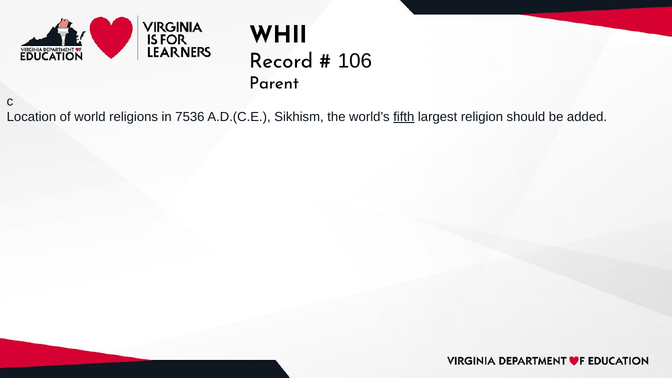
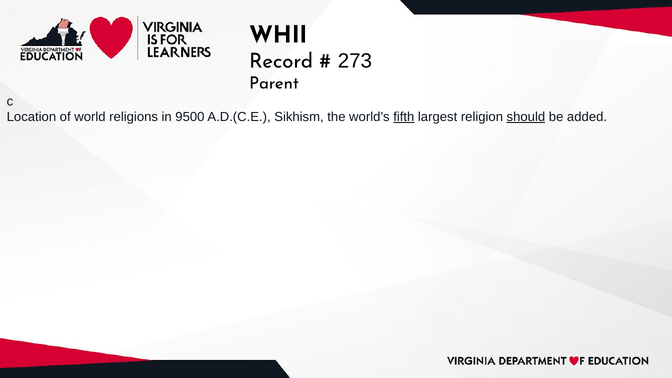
106: 106 -> 273 (355, 61)
7536: 7536 -> 9500 (190, 117)
should underline: none -> present (526, 117)
